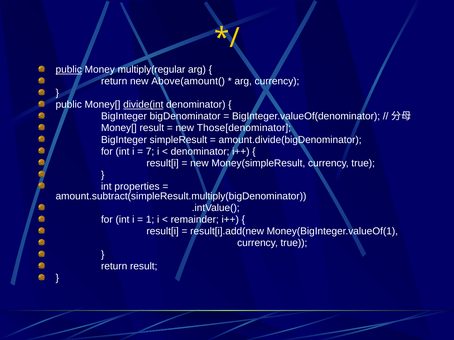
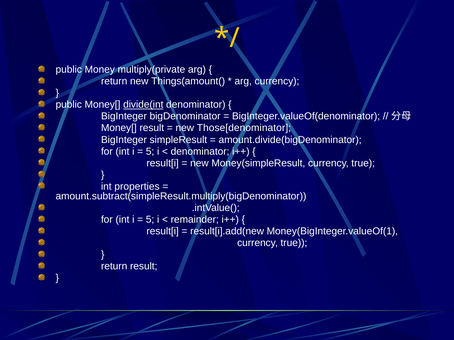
public underline: present -> none (69, 70)
multiply(regular: multiply(regular -> multiply(private (151, 70)
Above(amount(: Above(amount( -> Things(amount( (188, 81)
7: 7 -> 5 (150, 152)
1: 1 -> 5 (150, 220)
